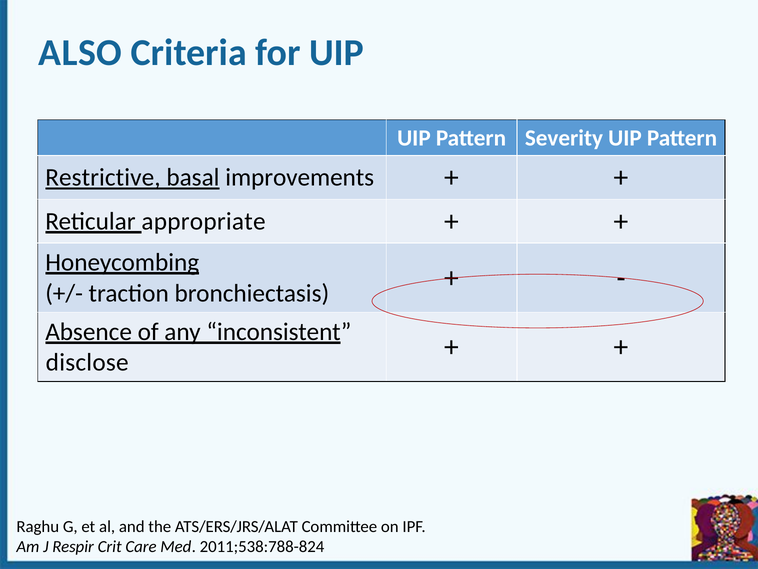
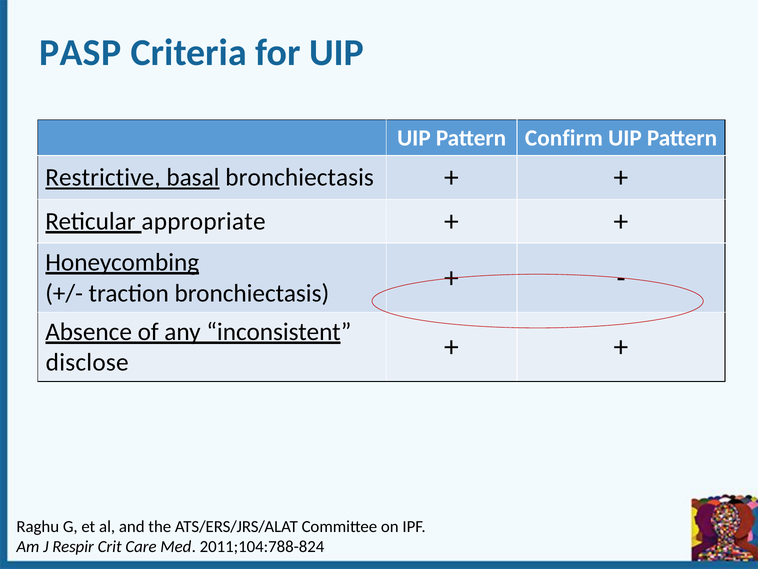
ALSO: ALSO -> PASP (80, 53)
Severity: Severity -> Confirm (564, 138)
basal improvements: improvements -> bronchiectasis (300, 177)
2011;538:788-824: 2011;538:788-824 -> 2011;104:788-824 (262, 546)
